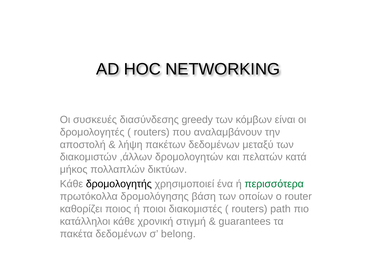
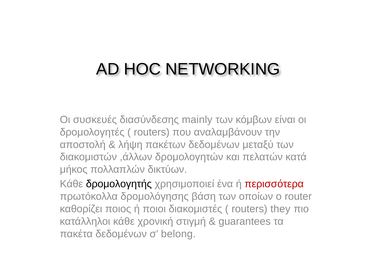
greedy: greedy -> mainly (197, 120)
περισσότερα colour: green -> red (274, 184)
path: path -> they (280, 209)
